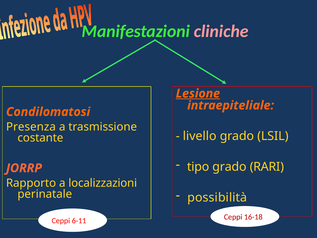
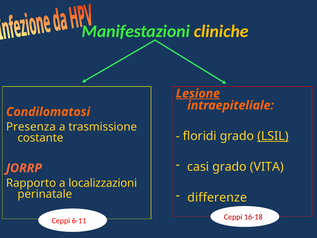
cliniche colour: pink -> yellow (221, 31)
livello: livello -> floridi (200, 136)
LSIL underline: none -> present (273, 136)
tipo: tipo -> casi (198, 167)
RARI: RARI -> VITA (267, 167)
possibilità: possibilità -> differenze (217, 197)
